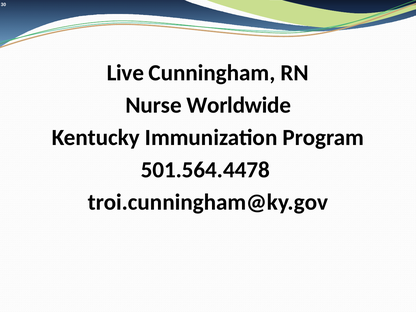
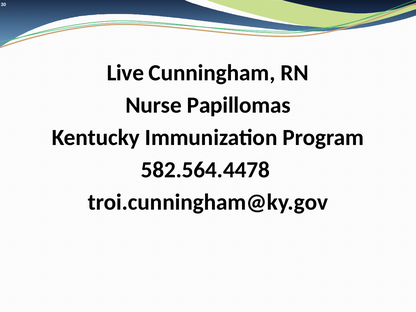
Worldwide: Worldwide -> Papillomas (239, 105)
501.564.4478: 501.564.4478 -> 582.564.4478 (205, 170)
